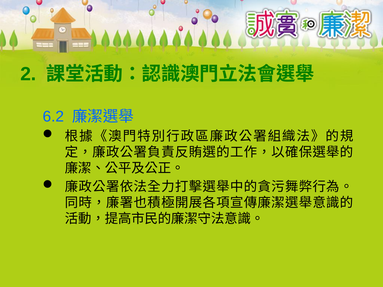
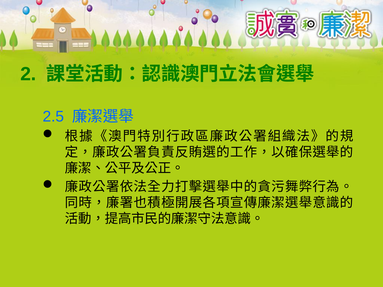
6.2: 6.2 -> 2.5 (53, 117)
